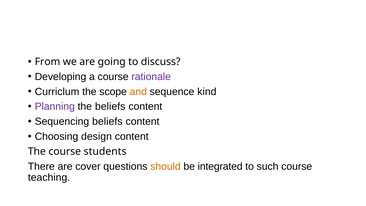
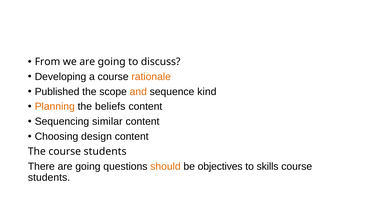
rationale colour: purple -> orange (151, 77)
Curriclum: Curriclum -> Published (57, 92)
Planning colour: purple -> orange (55, 107)
Sequencing beliefs: beliefs -> similar (107, 121)
There are cover: cover -> going (88, 166)
integrated: integrated -> objectives (220, 166)
such: such -> skills (268, 166)
teaching: teaching -> students (49, 177)
